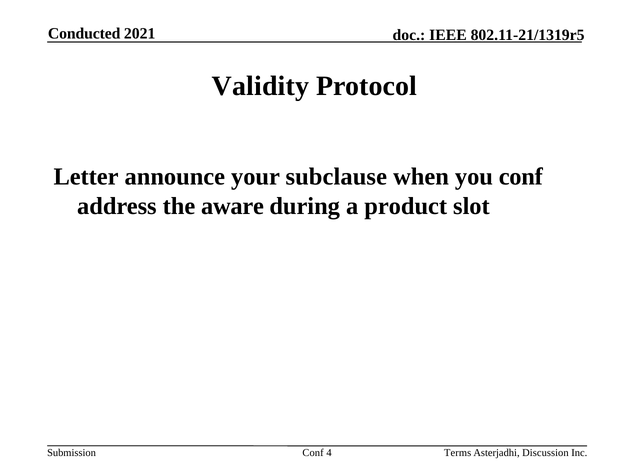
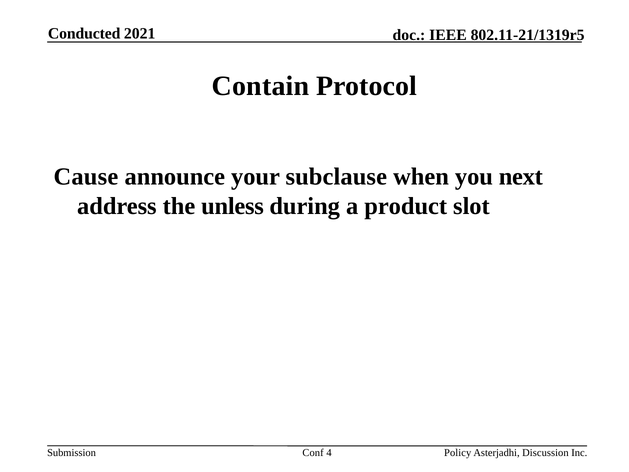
Validity: Validity -> Contain (261, 86)
Letter: Letter -> Cause (86, 177)
you conf: conf -> next (521, 177)
aware: aware -> unless (232, 206)
Terms: Terms -> Policy (458, 452)
